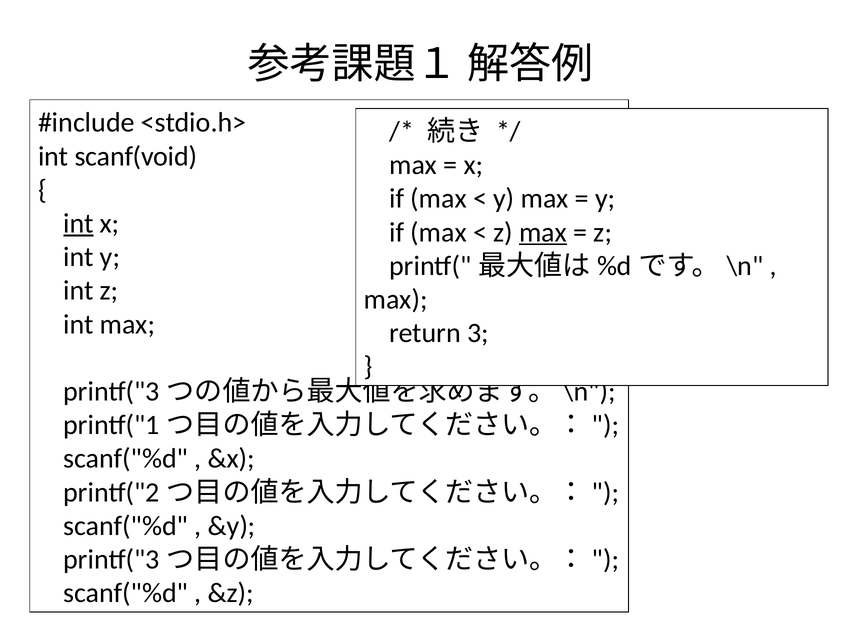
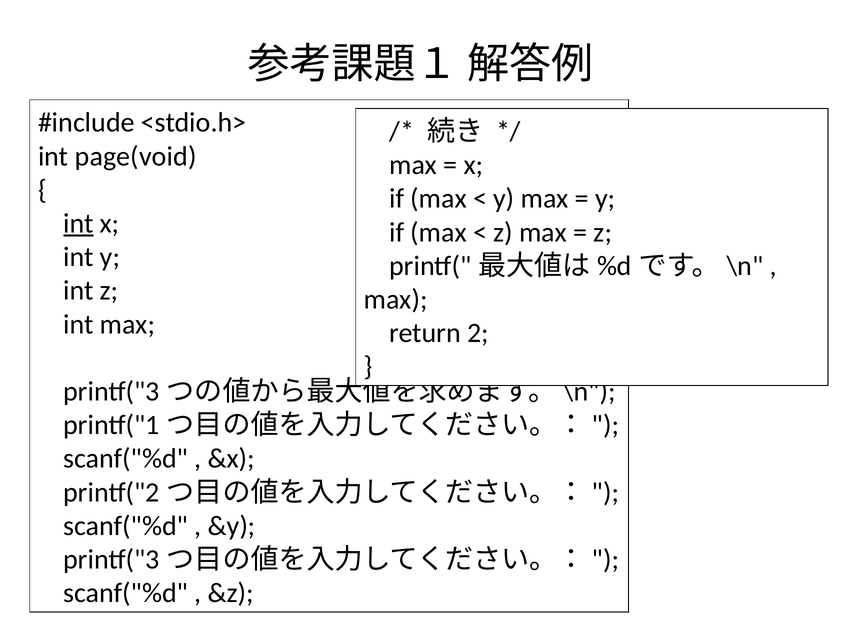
scanf(void: scanf(void -> page(void (136, 156)
max underline: present -> none (543, 233)
3: 3 -> 2 (478, 334)
